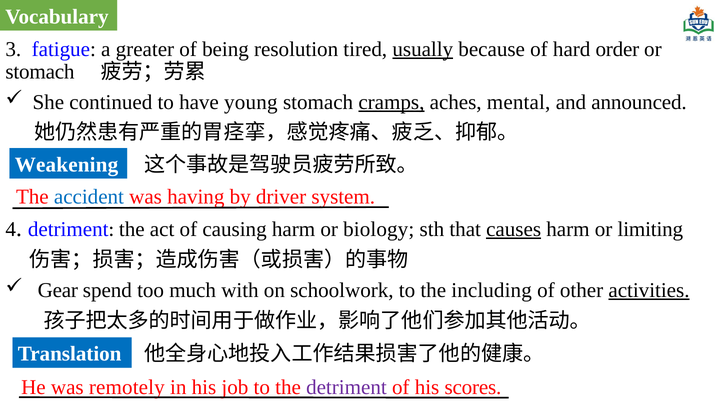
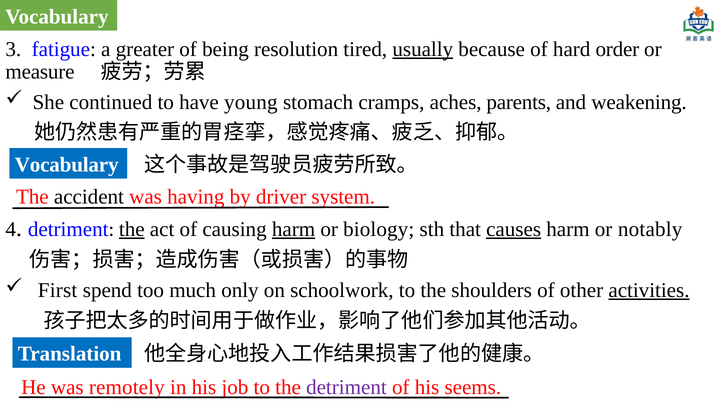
stomach: stomach -> measure (40, 72)
cramps underline: present -> none (391, 102)
mental: mental -> parents (519, 102)
announced: announced -> weakening (639, 102)
Weakening: Weakening -> Vocabulary (67, 165)
accident colour: blue -> black (89, 197)
the underline: none -> present (132, 229)
harm underline: none -> present (294, 229)
limiting: limiting -> notably (650, 229)
Gear: Gear -> First (58, 291)
with: with -> only (240, 291)
including: including -> shoulders (492, 291)
scores: scores -> seems (473, 388)
